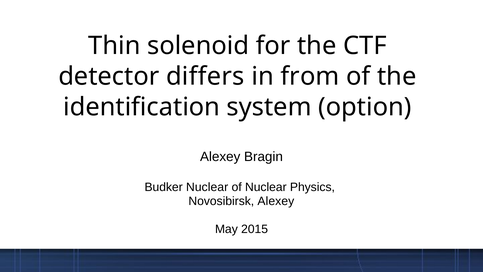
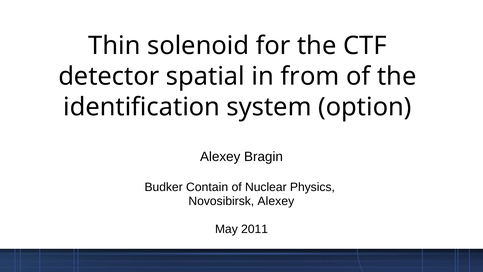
differs: differs -> spatial (205, 76)
Budker Nuclear: Nuclear -> Contain (207, 187)
2015: 2015 -> 2011 (255, 229)
